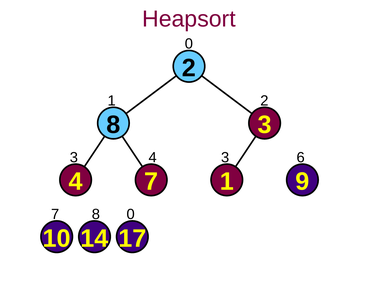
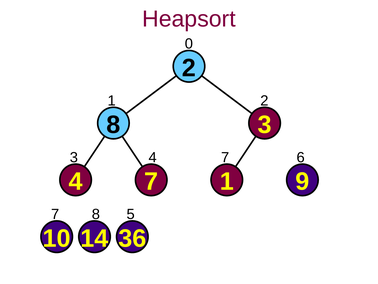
3 4 3: 3 -> 7 (225, 157)
8 0: 0 -> 5 (131, 214)
17: 17 -> 36 (132, 238)
